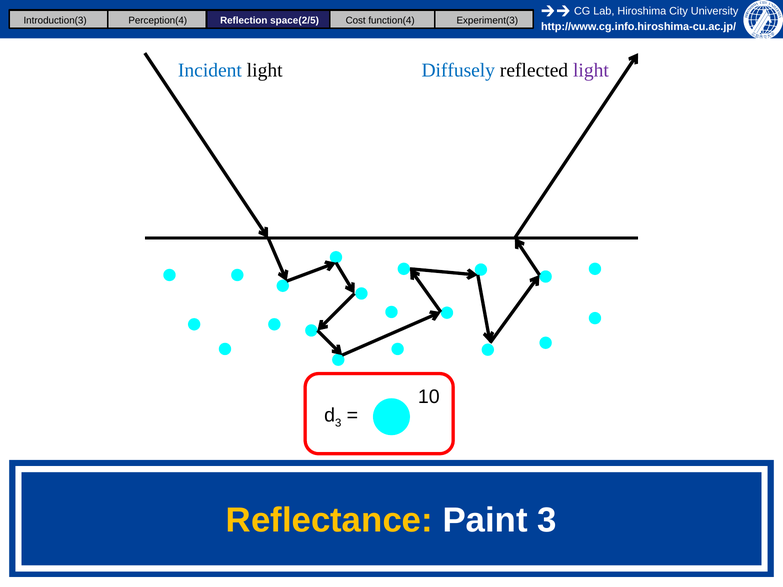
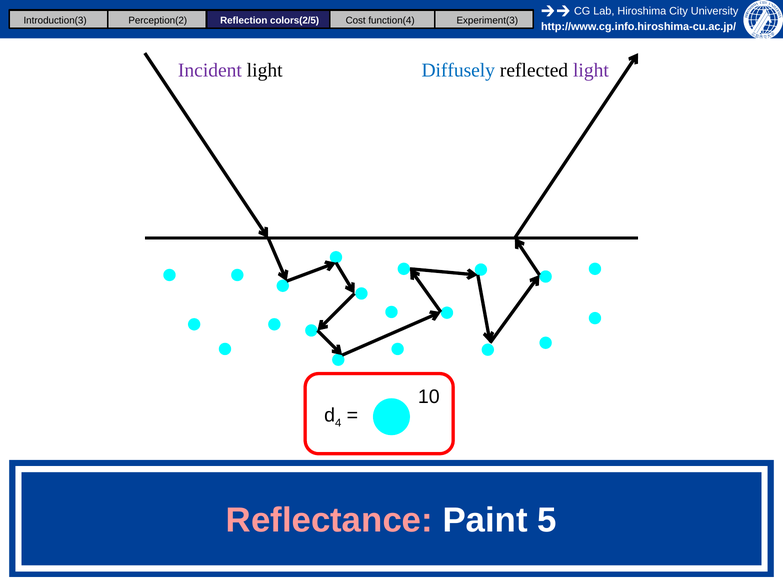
Perception(4: Perception(4 -> Perception(2 (158, 20)
space(2/5: space(2/5 -> colors(2/5 (295, 20)
Incident colour: blue -> purple (210, 70)
3: 3 -> 4 (338, 423)
Reflectance colour: yellow -> pink (329, 521)
Paint 3: 3 -> 5 (547, 521)
